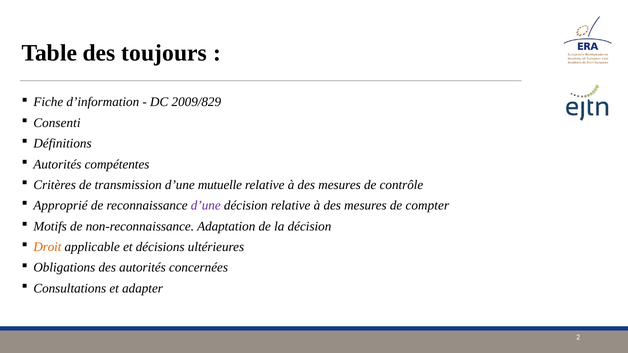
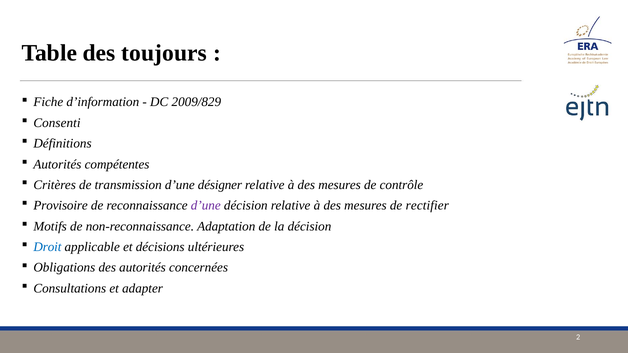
mutuelle: mutuelle -> désigner (220, 185)
Approprié: Approprié -> Provisoire (61, 206)
compter: compter -> rectifier (427, 206)
Droit colour: orange -> blue (47, 247)
